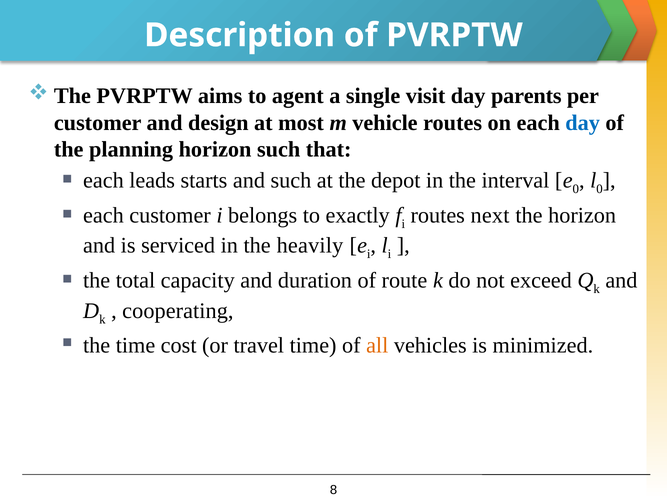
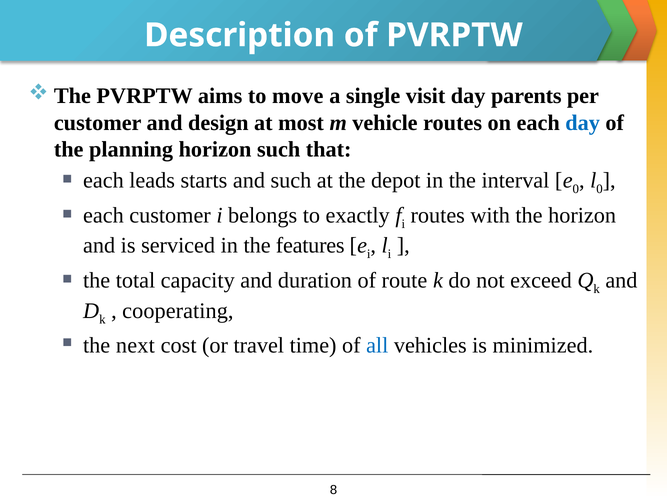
agent: agent -> move (298, 96)
next: next -> with (490, 215)
heavily: heavily -> features (310, 246)
the time: time -> next (135, 346)
all colour: orange -> blue (377, 346)
